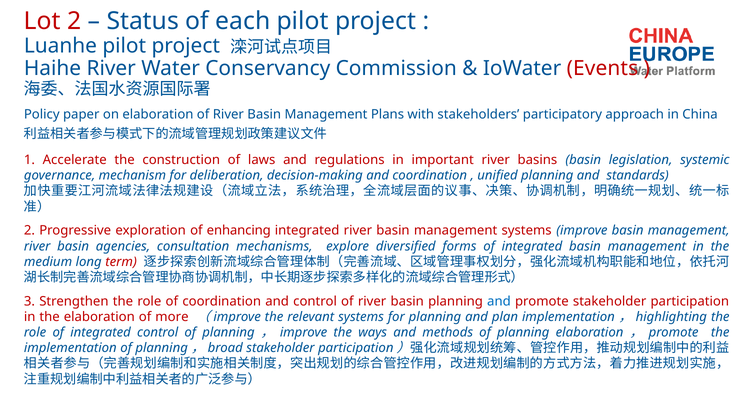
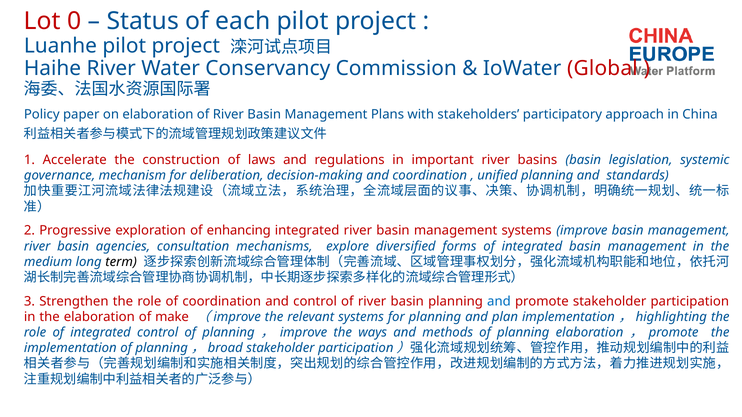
Lot 2: 2 -> 0 (74, 21)
Events: Events -> Global (602, 69)
term colour: red -> black (121, 262)
more: more -> make (172, 317)
